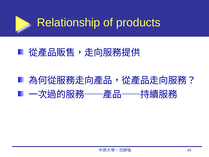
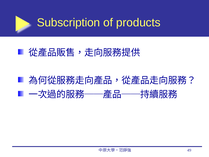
Relationship: Relationship -> Subscription (69, 23)
